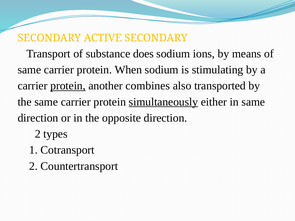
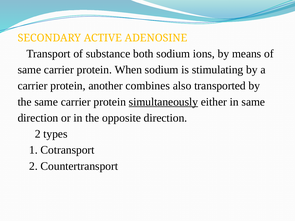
ACTIVE SECONDARY: SECONDARY -> ADENOSINE (156, 38)
does: does -> both (143, 54)
protein underline: present -> none (68, 86)
